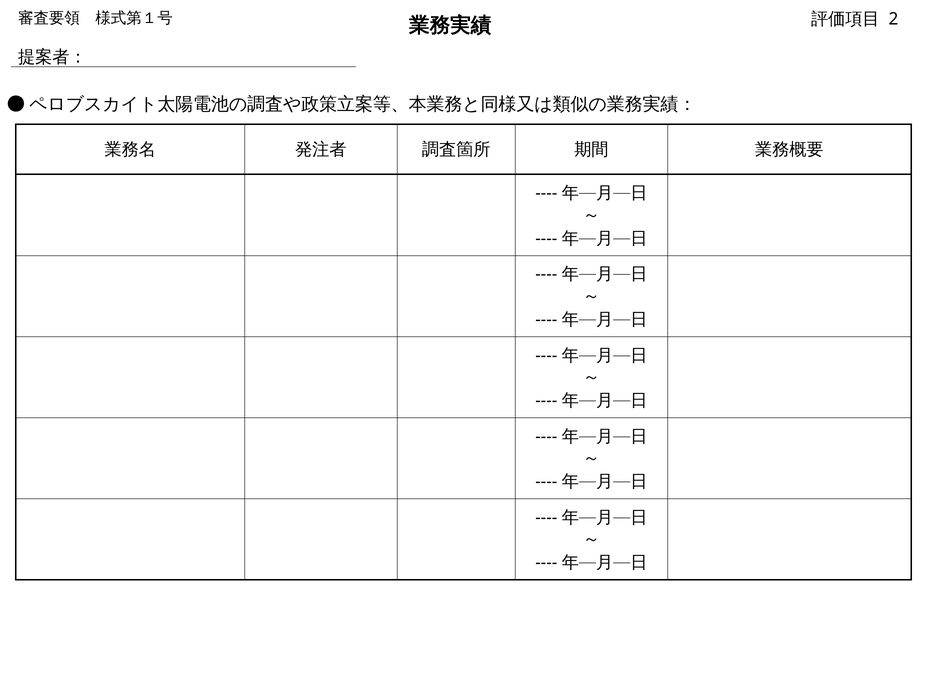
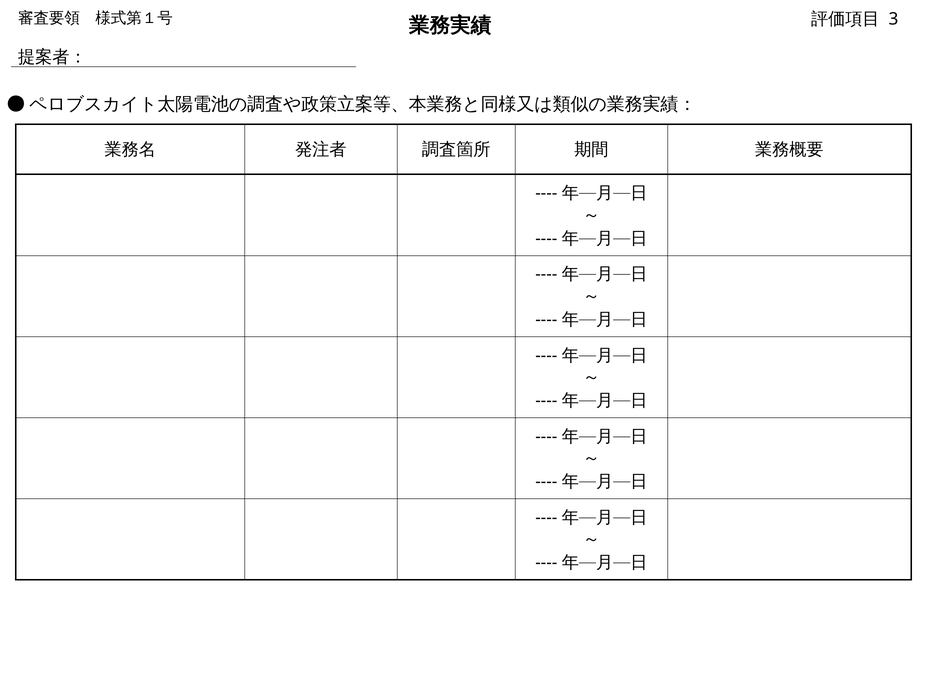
2: 2 -> 3 (893, 19)
